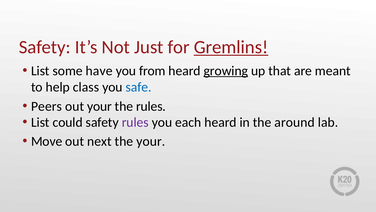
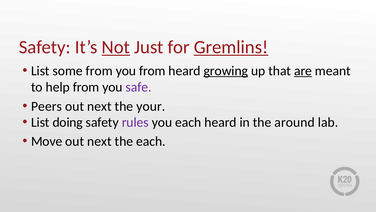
Not underline: none -> present (116, 47)
some have: have -> from (99, 71)
are underline: none -> present (303, 71)
help class: class -> from (86, 87)
safe colour: blue -> purple (139, 87)
your: your -> next (99, 106)
the rules: rules -> your (151, 106)
could: could -> doing (68, 122)
the your: your -> each (151, 141)
